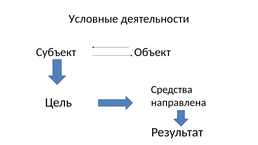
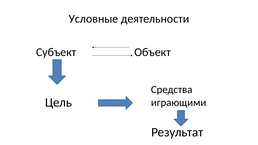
направлена: направлена -> играющими (179, 103)
